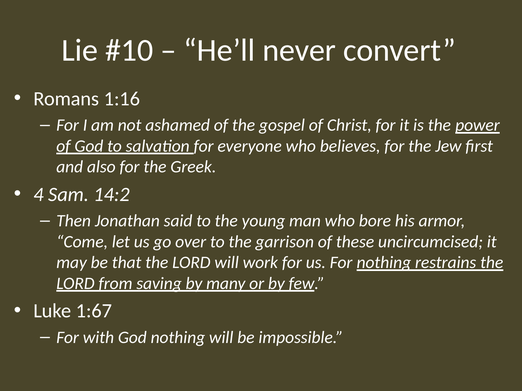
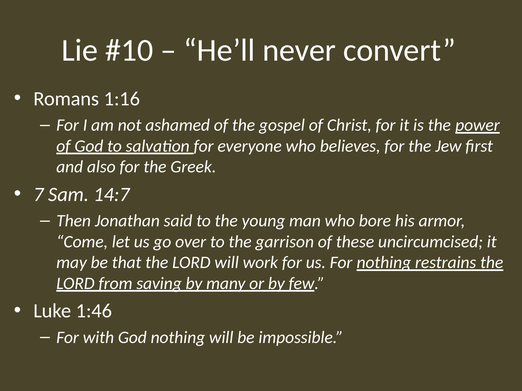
4: 4 -> 7 (39, 195)
14:2: 14:2 -> 14:7 (112, 195)
1:67: 1:67 -> 1:46 (94, 311)
